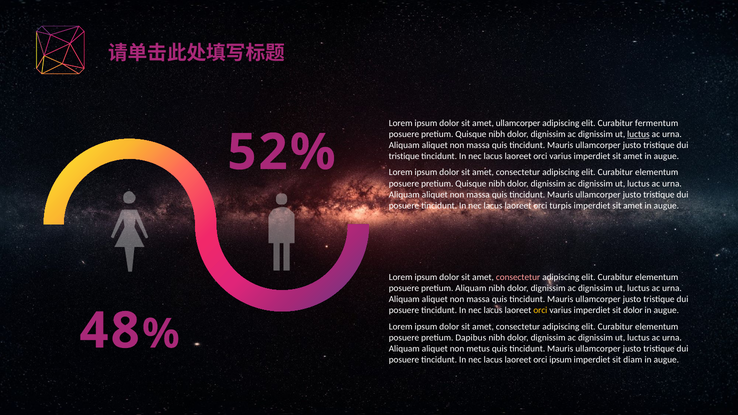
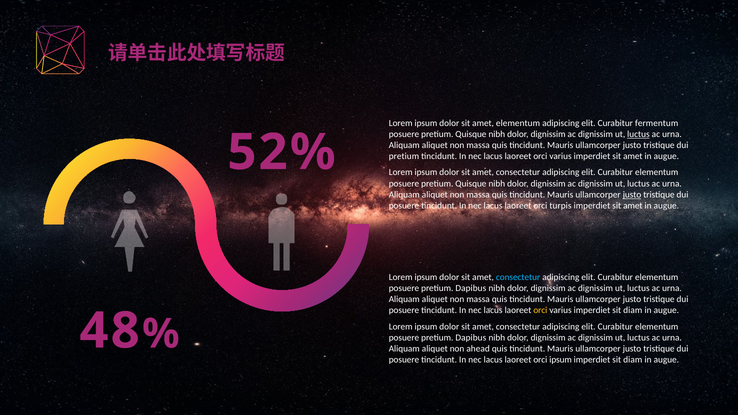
amet ullamcorper: ullamcorper -> elementum (518, 123)
tristique: tristique -> pretium (404, 156)
justo underline: none -> present (632, 195)
consectetur colour: pink -> light blue (518, 277)
Aliquam: Aliquam -> Dapibus (471, 288)
varius imperdiet sit dolor: dolor -> diam (633, 311)
metus: metus -> ahead (478, 349)
